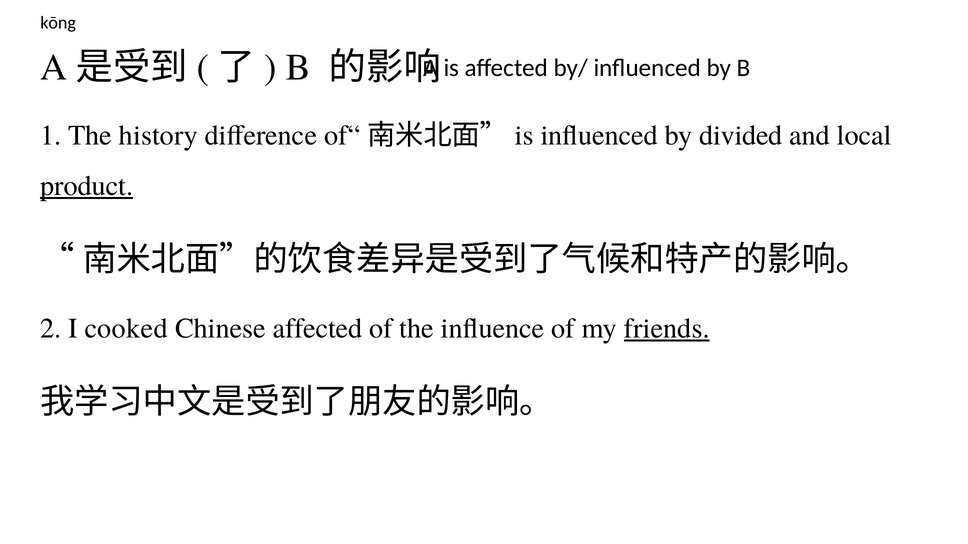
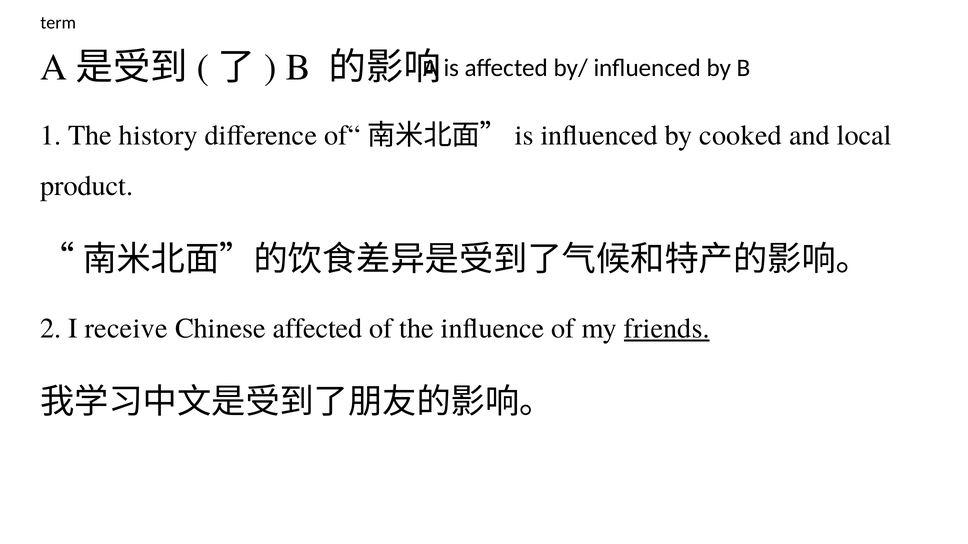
kōng: kōng -> term (58, 23)
divided: divided -> cooked (741, 135)
product underline: present -> none (87, 186)
cooked: cooked -> receive (126, 329)
